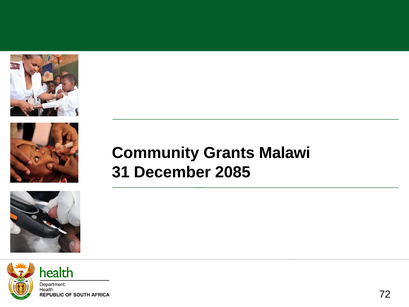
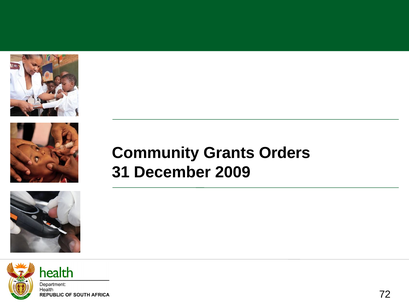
Malawi: Malawi -> Orders (285, 153)
2085: 2085 -> 2009 (233, 172)
